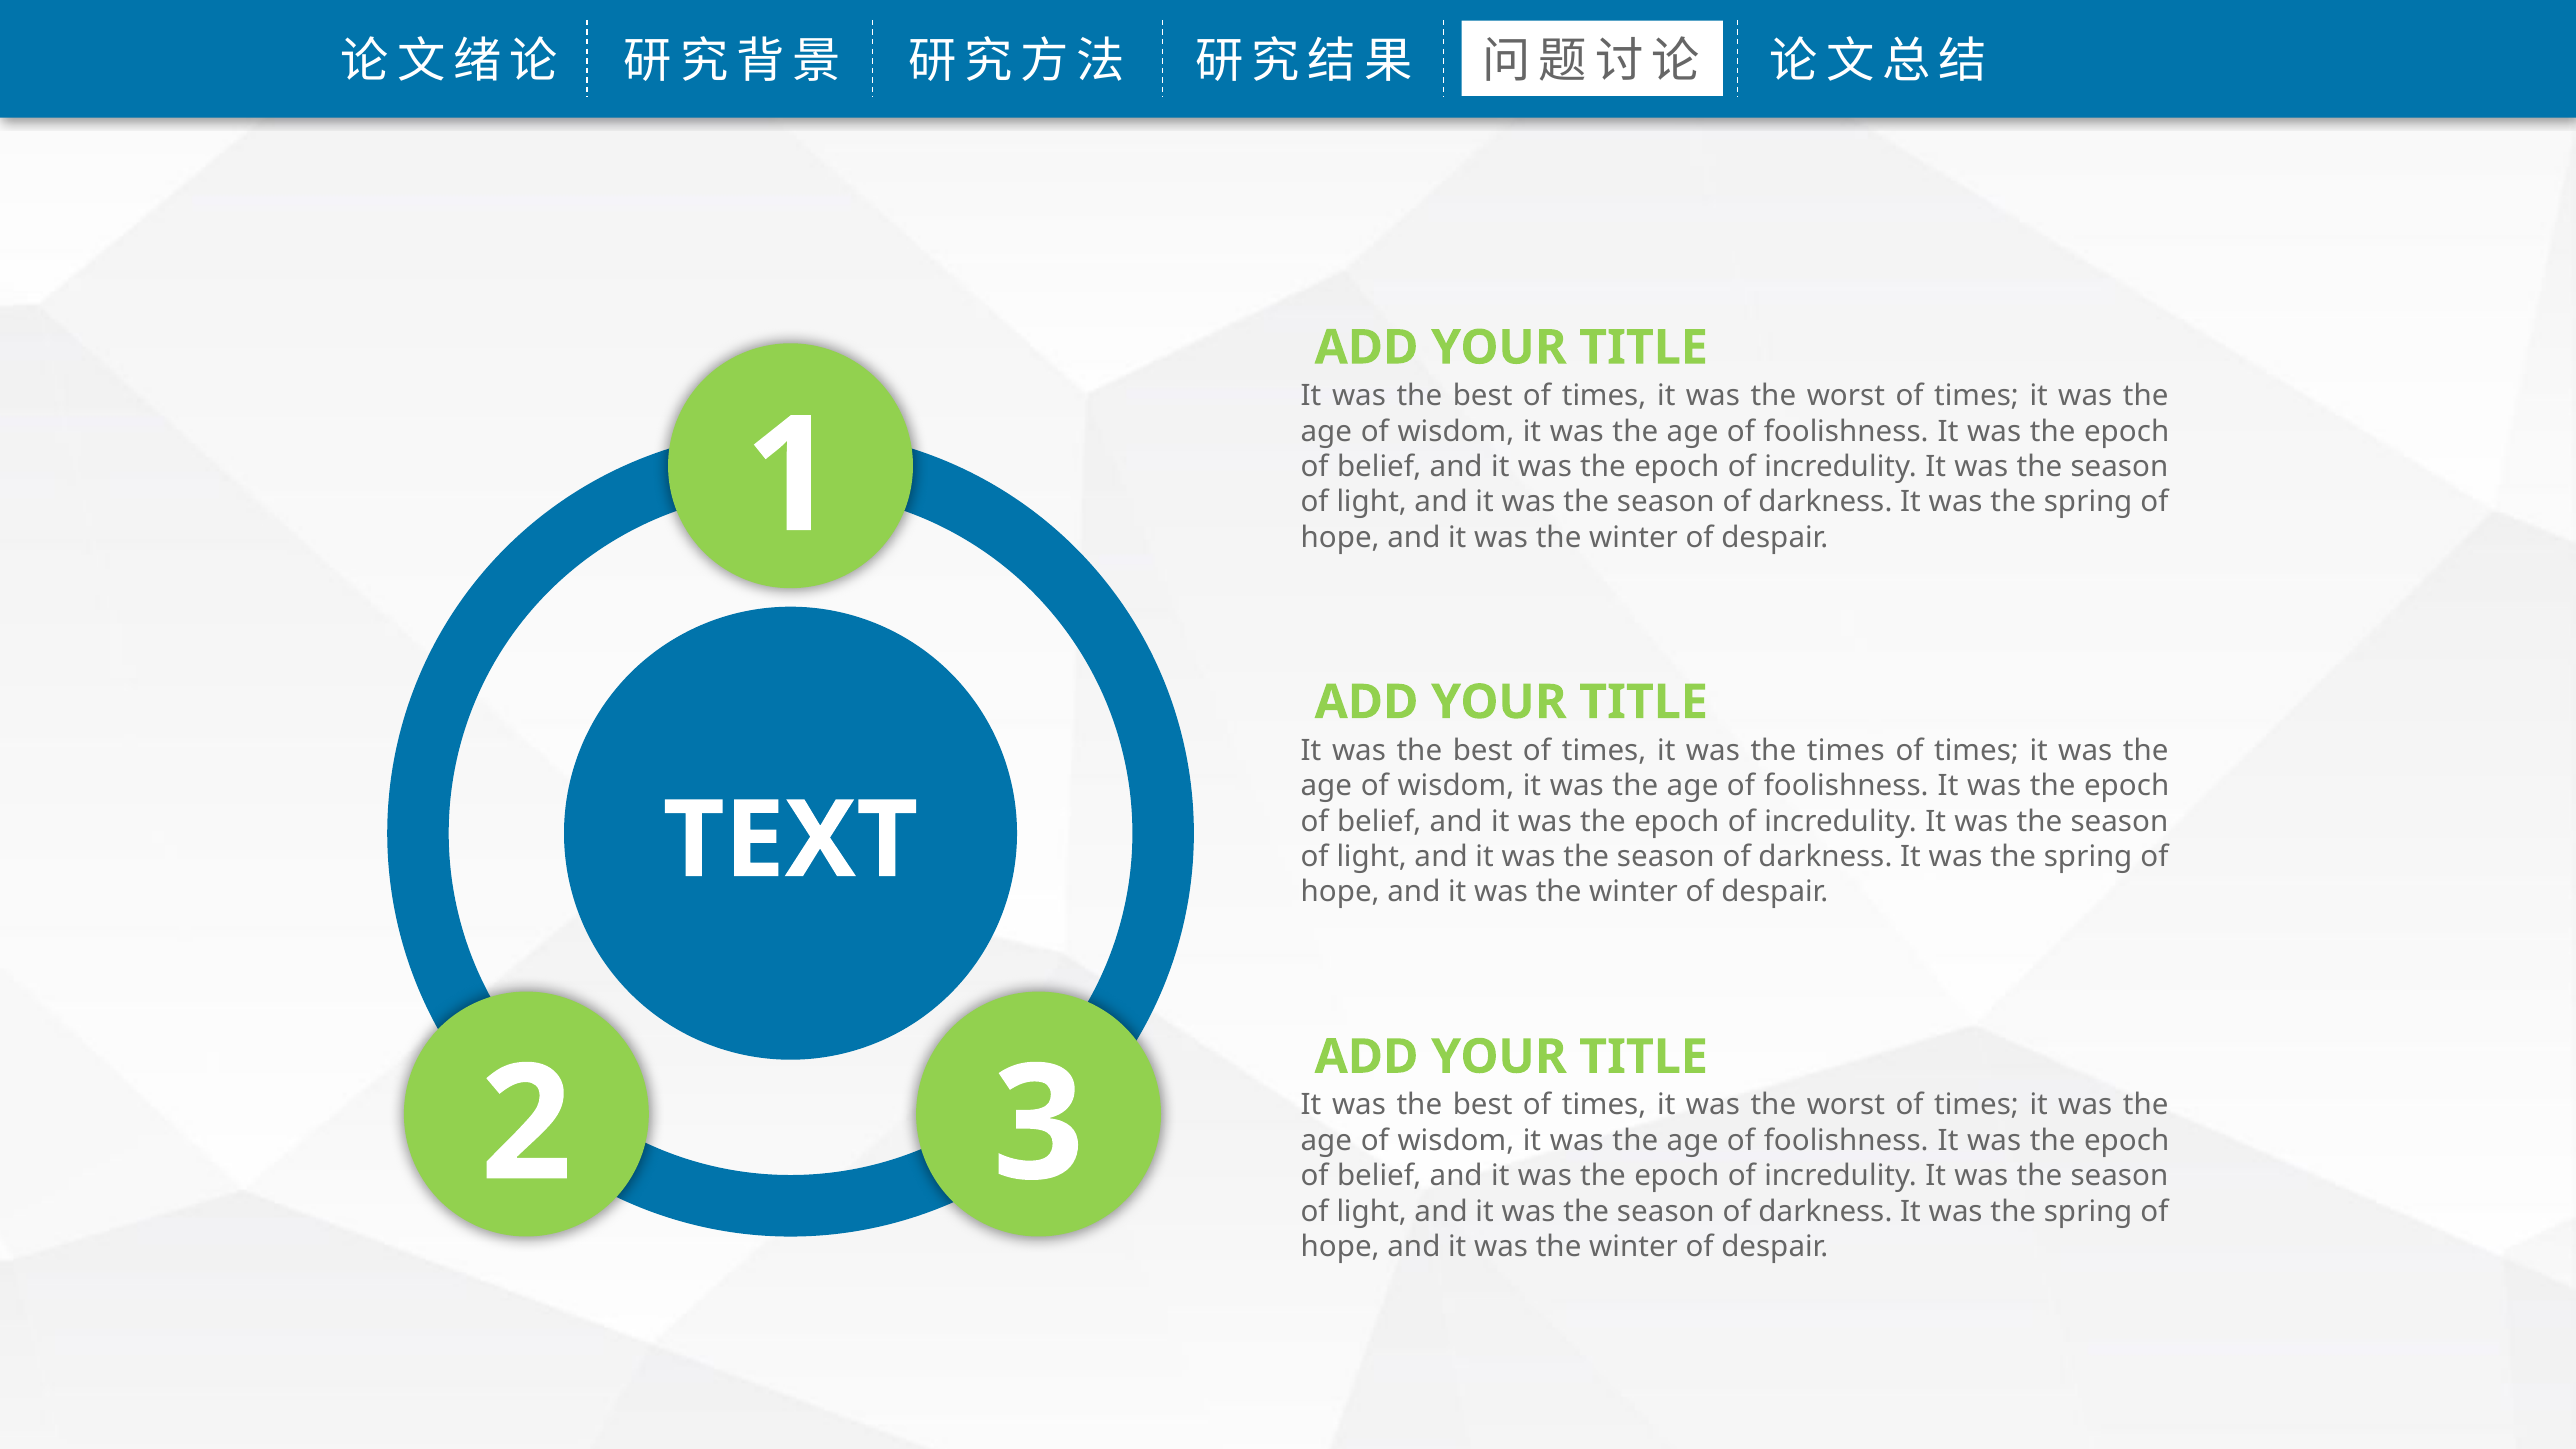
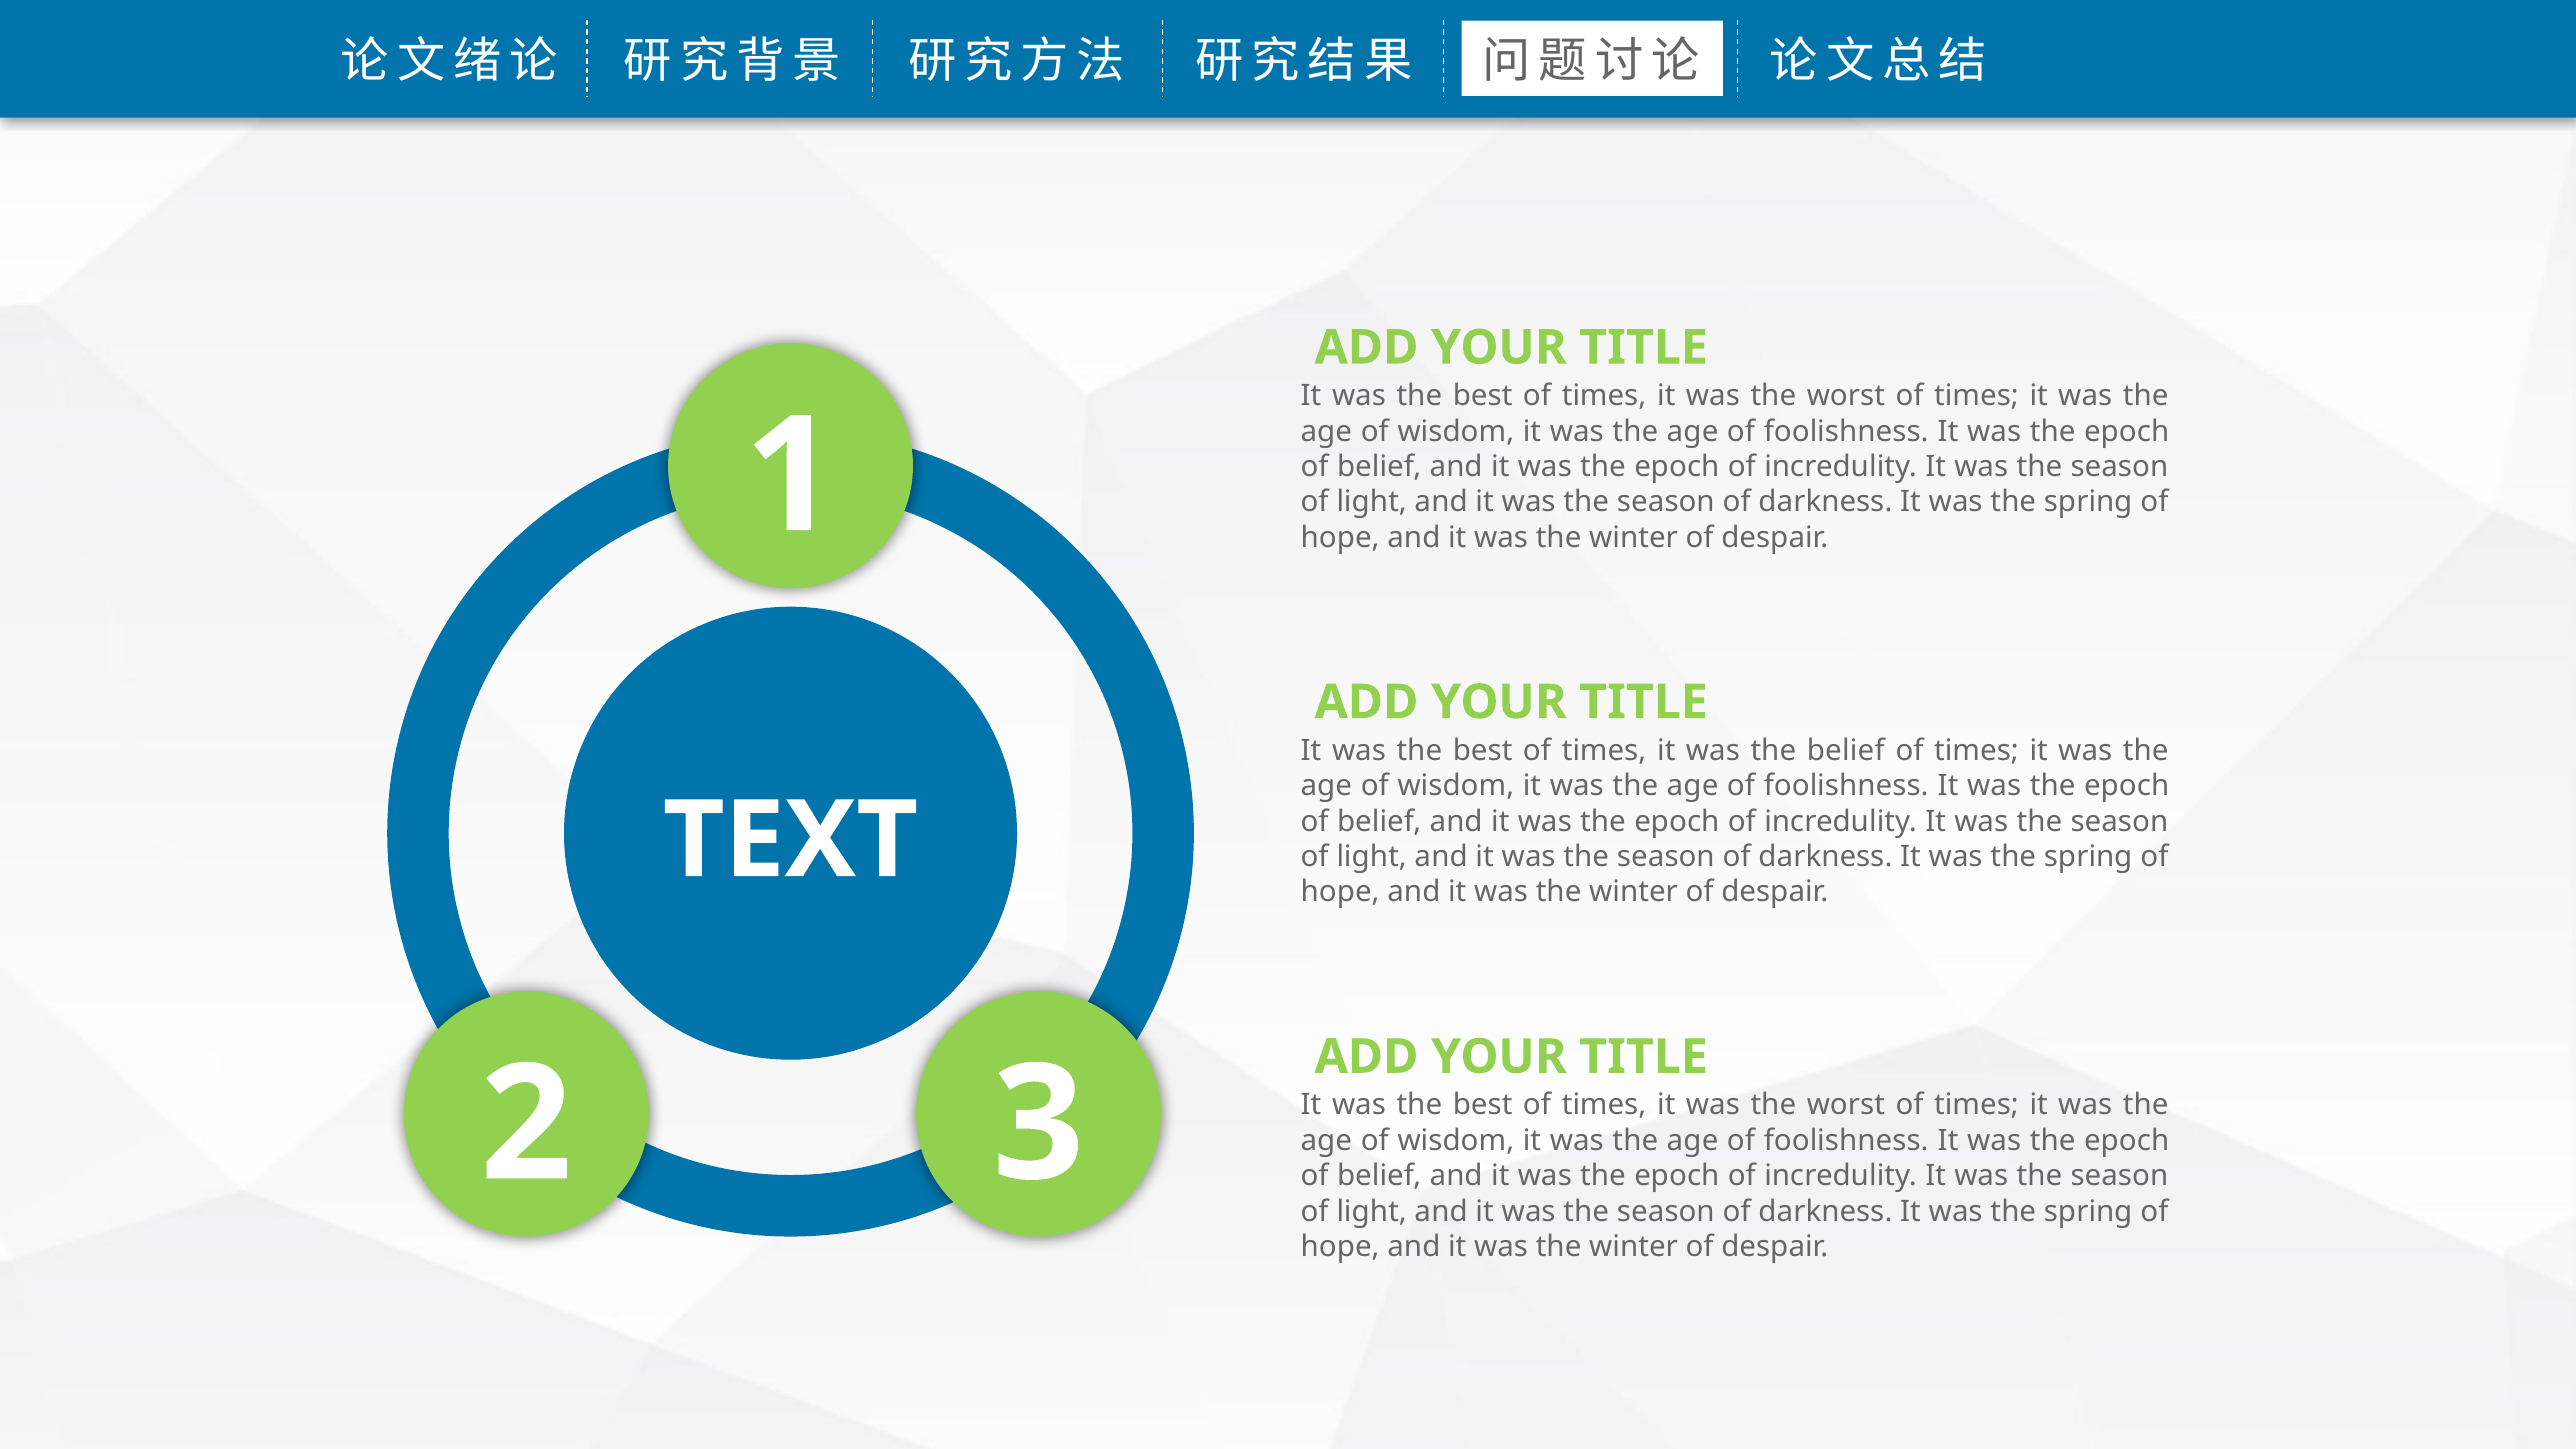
the times: times -> belief (1846, 750)
